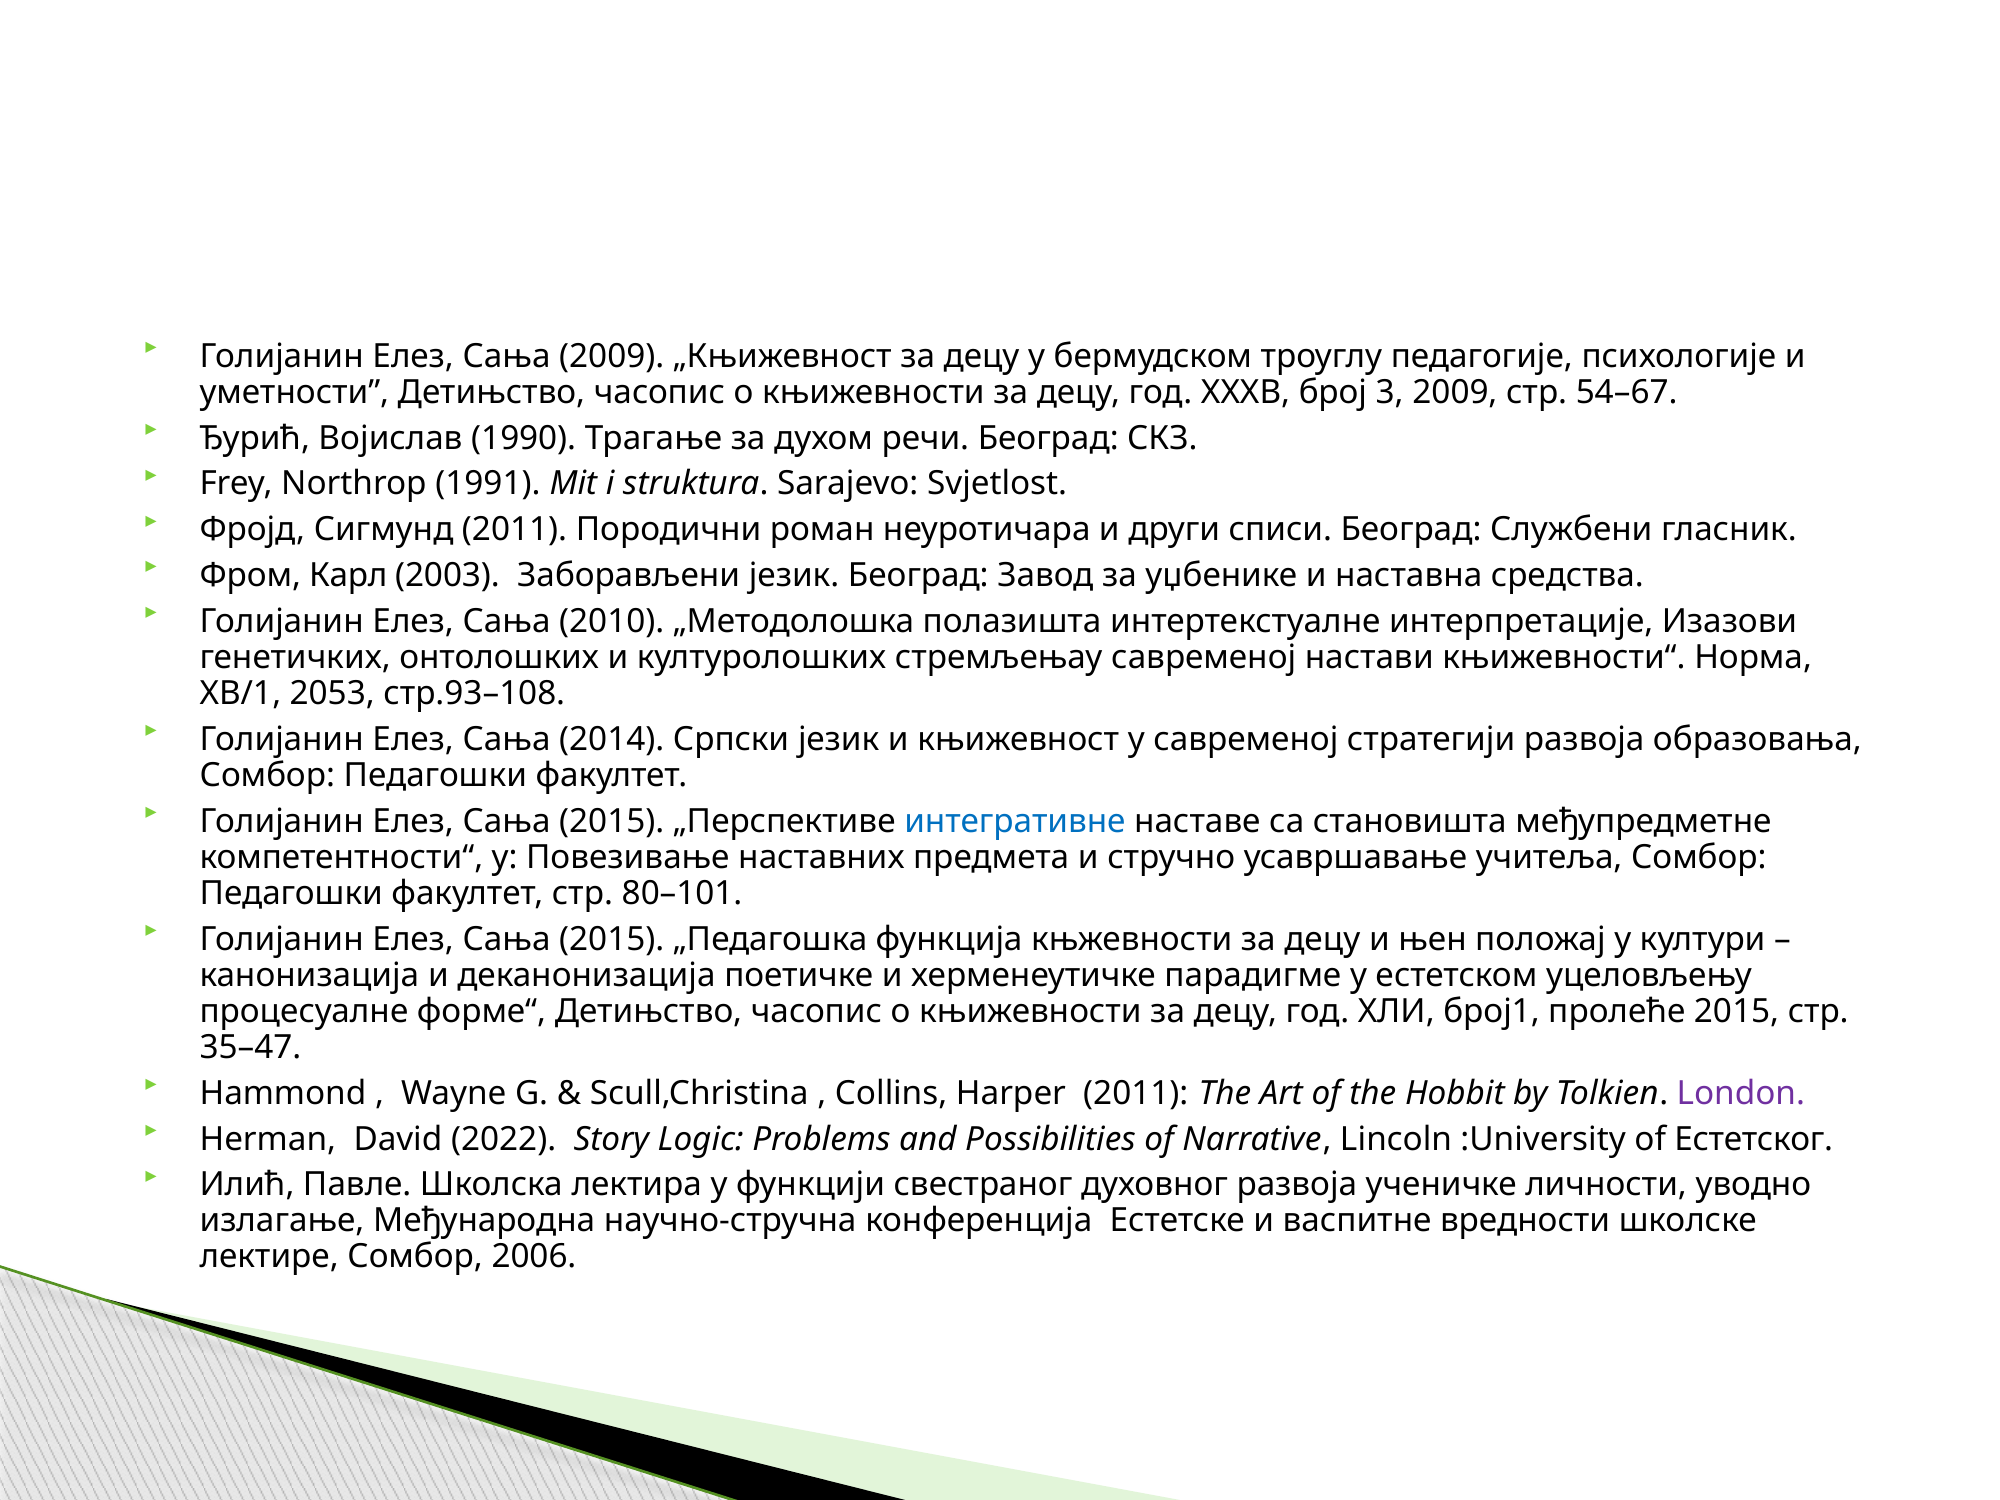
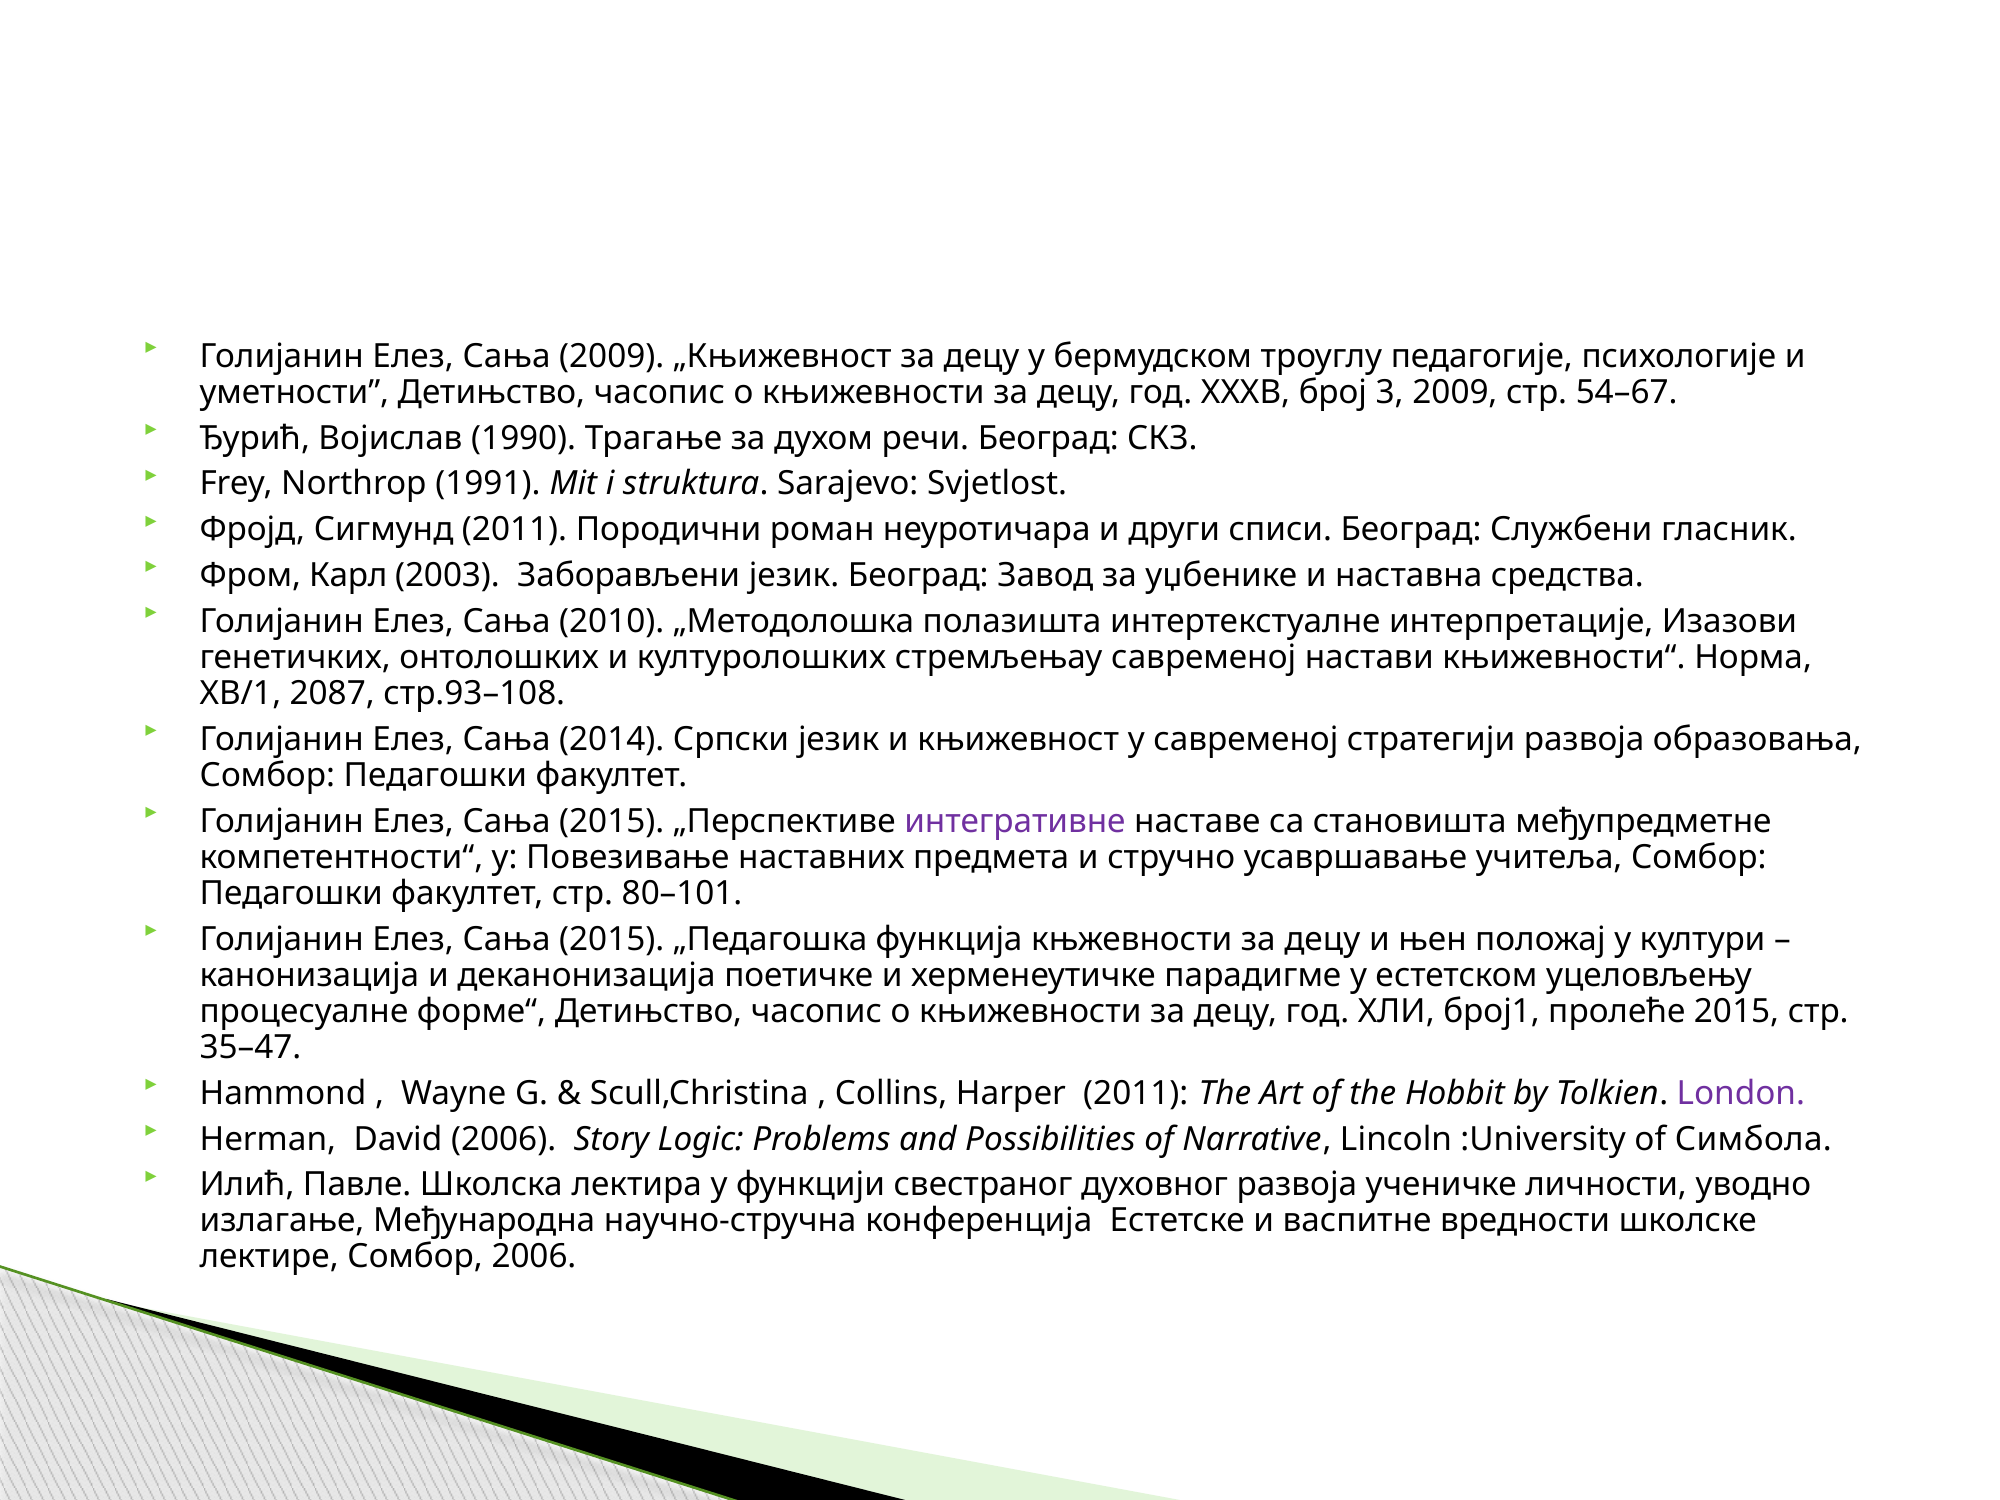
2053: 2053 -> 2087 (332, 694)
интегративне colour: blue -> purple (1015, 821)
David 2022: 2022 -> 2006 (504, 1139)
Естетског: Естетског -> Симбола (1753, 1139)
